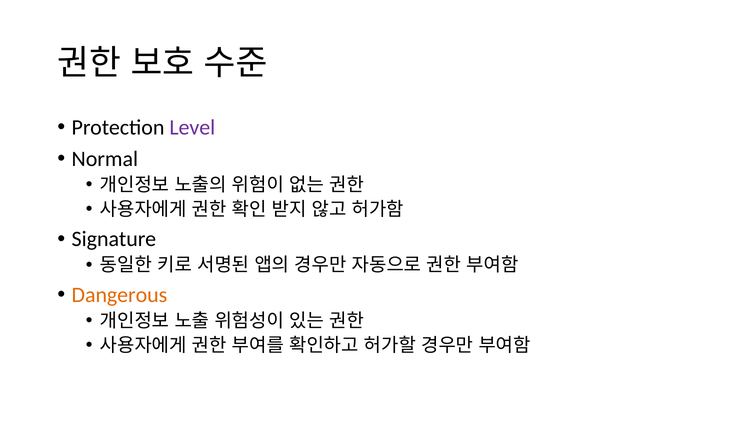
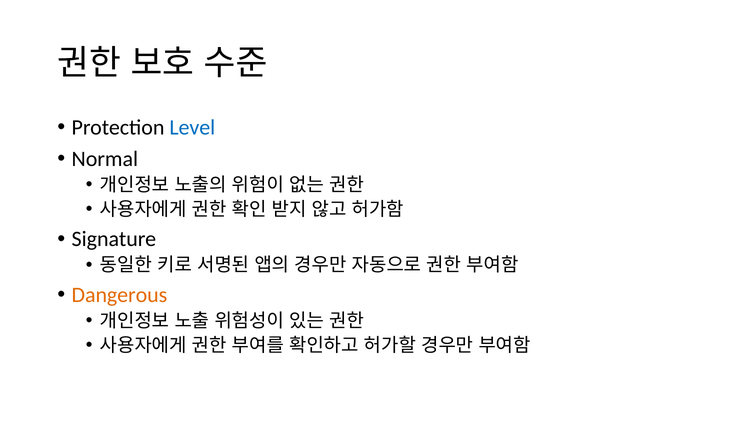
Level colour: purple -> blue (192, 127)
